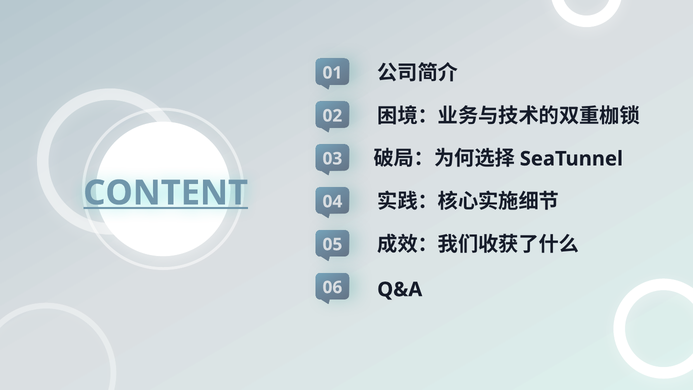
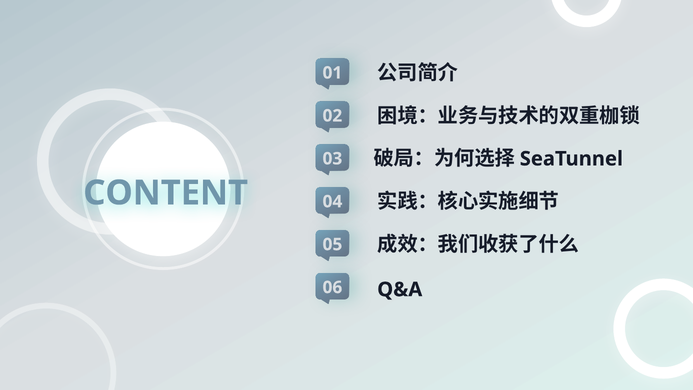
CONTENT underline: present -> none (166, 193)
